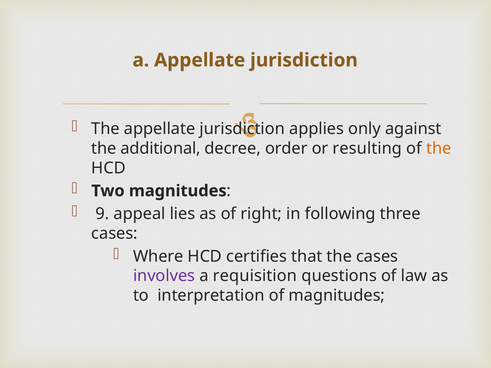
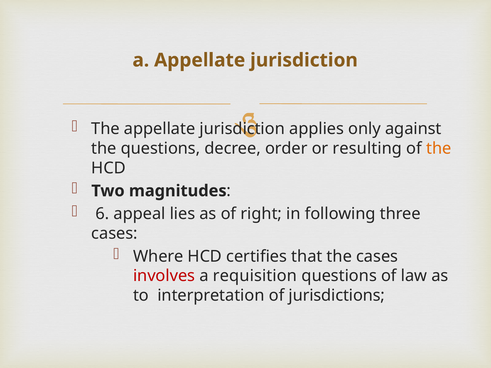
the additional: additional -> questions (160, 148)
9: 9 -> 6 (102, 214)
involves colour: purple -> red (164, 276)
of magnitudes: magnitudes -> jurisdictions (337, 296)
